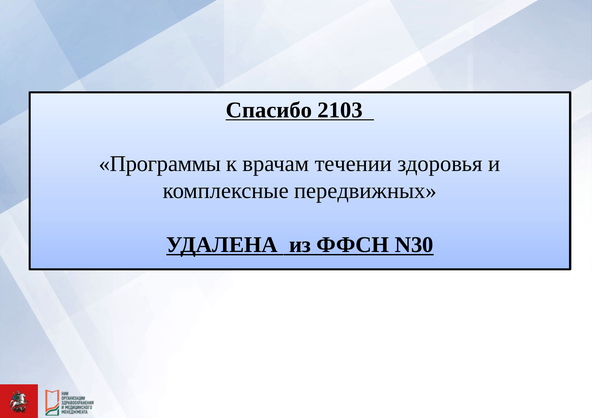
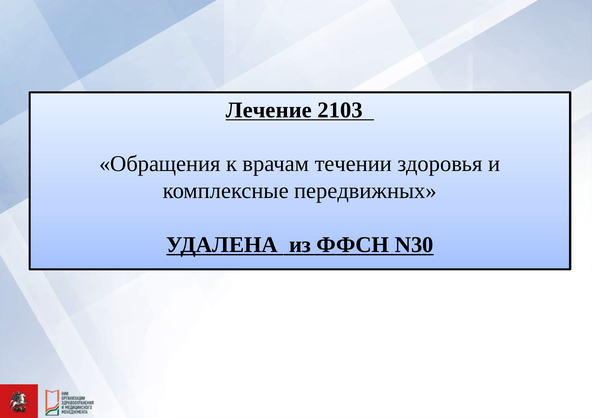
Спасибо: Спасибо -> Лечение (269, 110)
Программы: Программы -> Обращения (160, 164)
